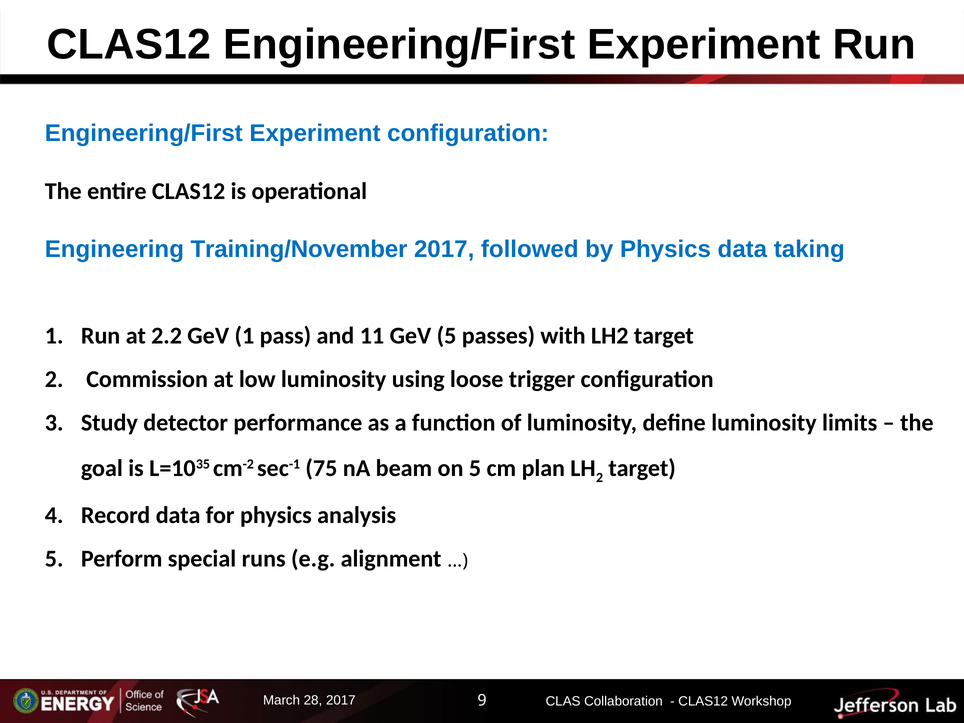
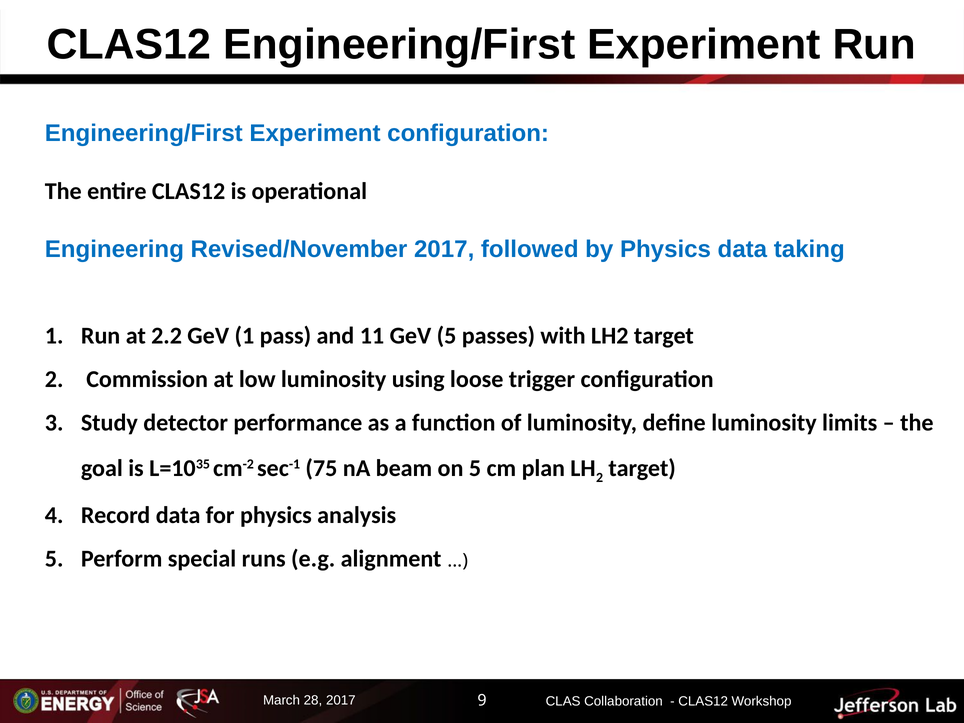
Training/November: Training/November -> Revised/November (299, 249)
